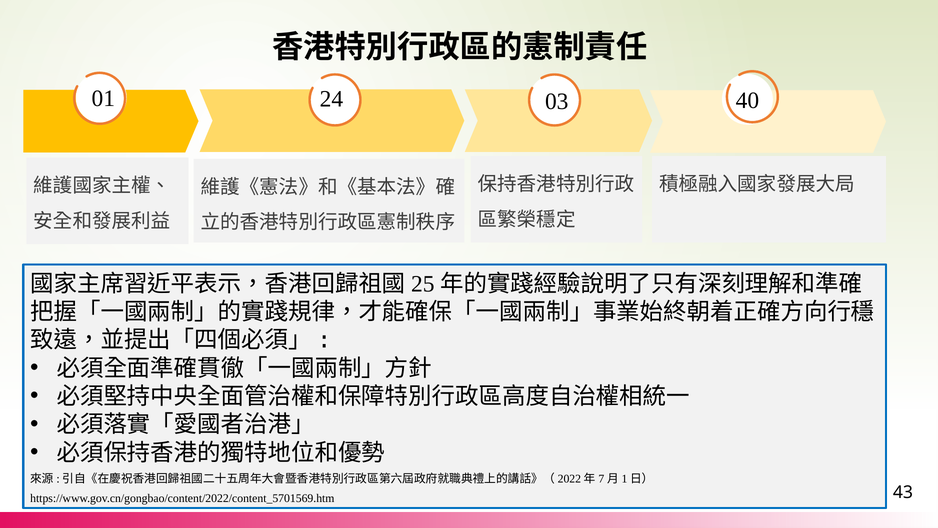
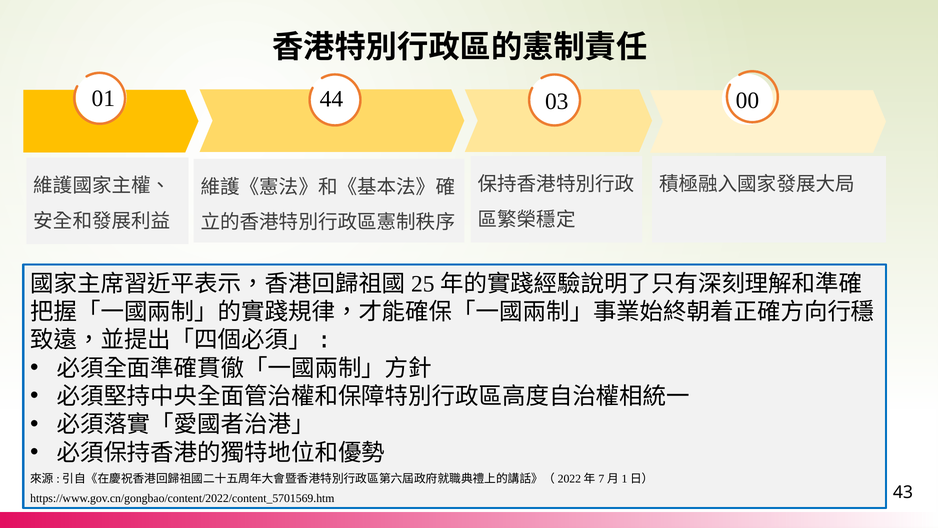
24: 24 -> 44 (331, 99)
40: 40 -> 00 (747, 101)
